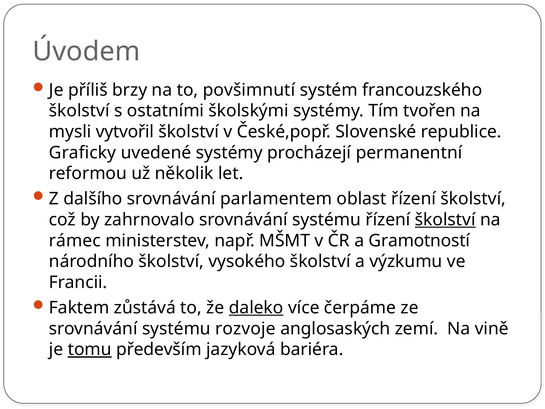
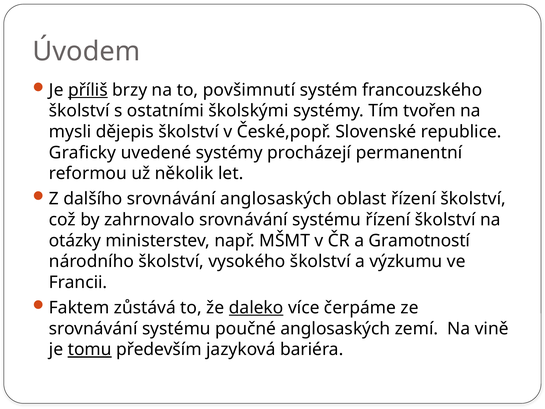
příliš underline: none -> present (88, 90)
vytvořil: vytvořil -> dějepis (125, 132)
srovnávání parlamentem: parlamentem -> anglosaských (276, 199)
školství underline: present -> none (445, 220)
rámec: rámec -> otázky (75, 240)
rozvoje: rozvoje -> poučné (246, 328)
